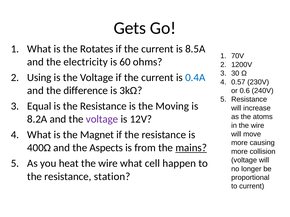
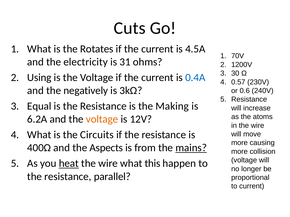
Gets: Gets -> Cuts (130, 28)
8.5A: 8.5A -> 4.5A (195, 49)
60: 60 -> 31 (125, 62)
difference: difference -> negatively (86, 91)
Moving: Moving -> Making (172, 106)
8.2A: 8.2A -> 6.2A (37, 119)
voltage colour: purple -> orange (102, 119)
Magnet: Magnet -> Circuits (97, 135)
heat underline: none -> present (69, 164)
cell: cell -> this (153, 164)
station: station -> parallel (112, 177)
